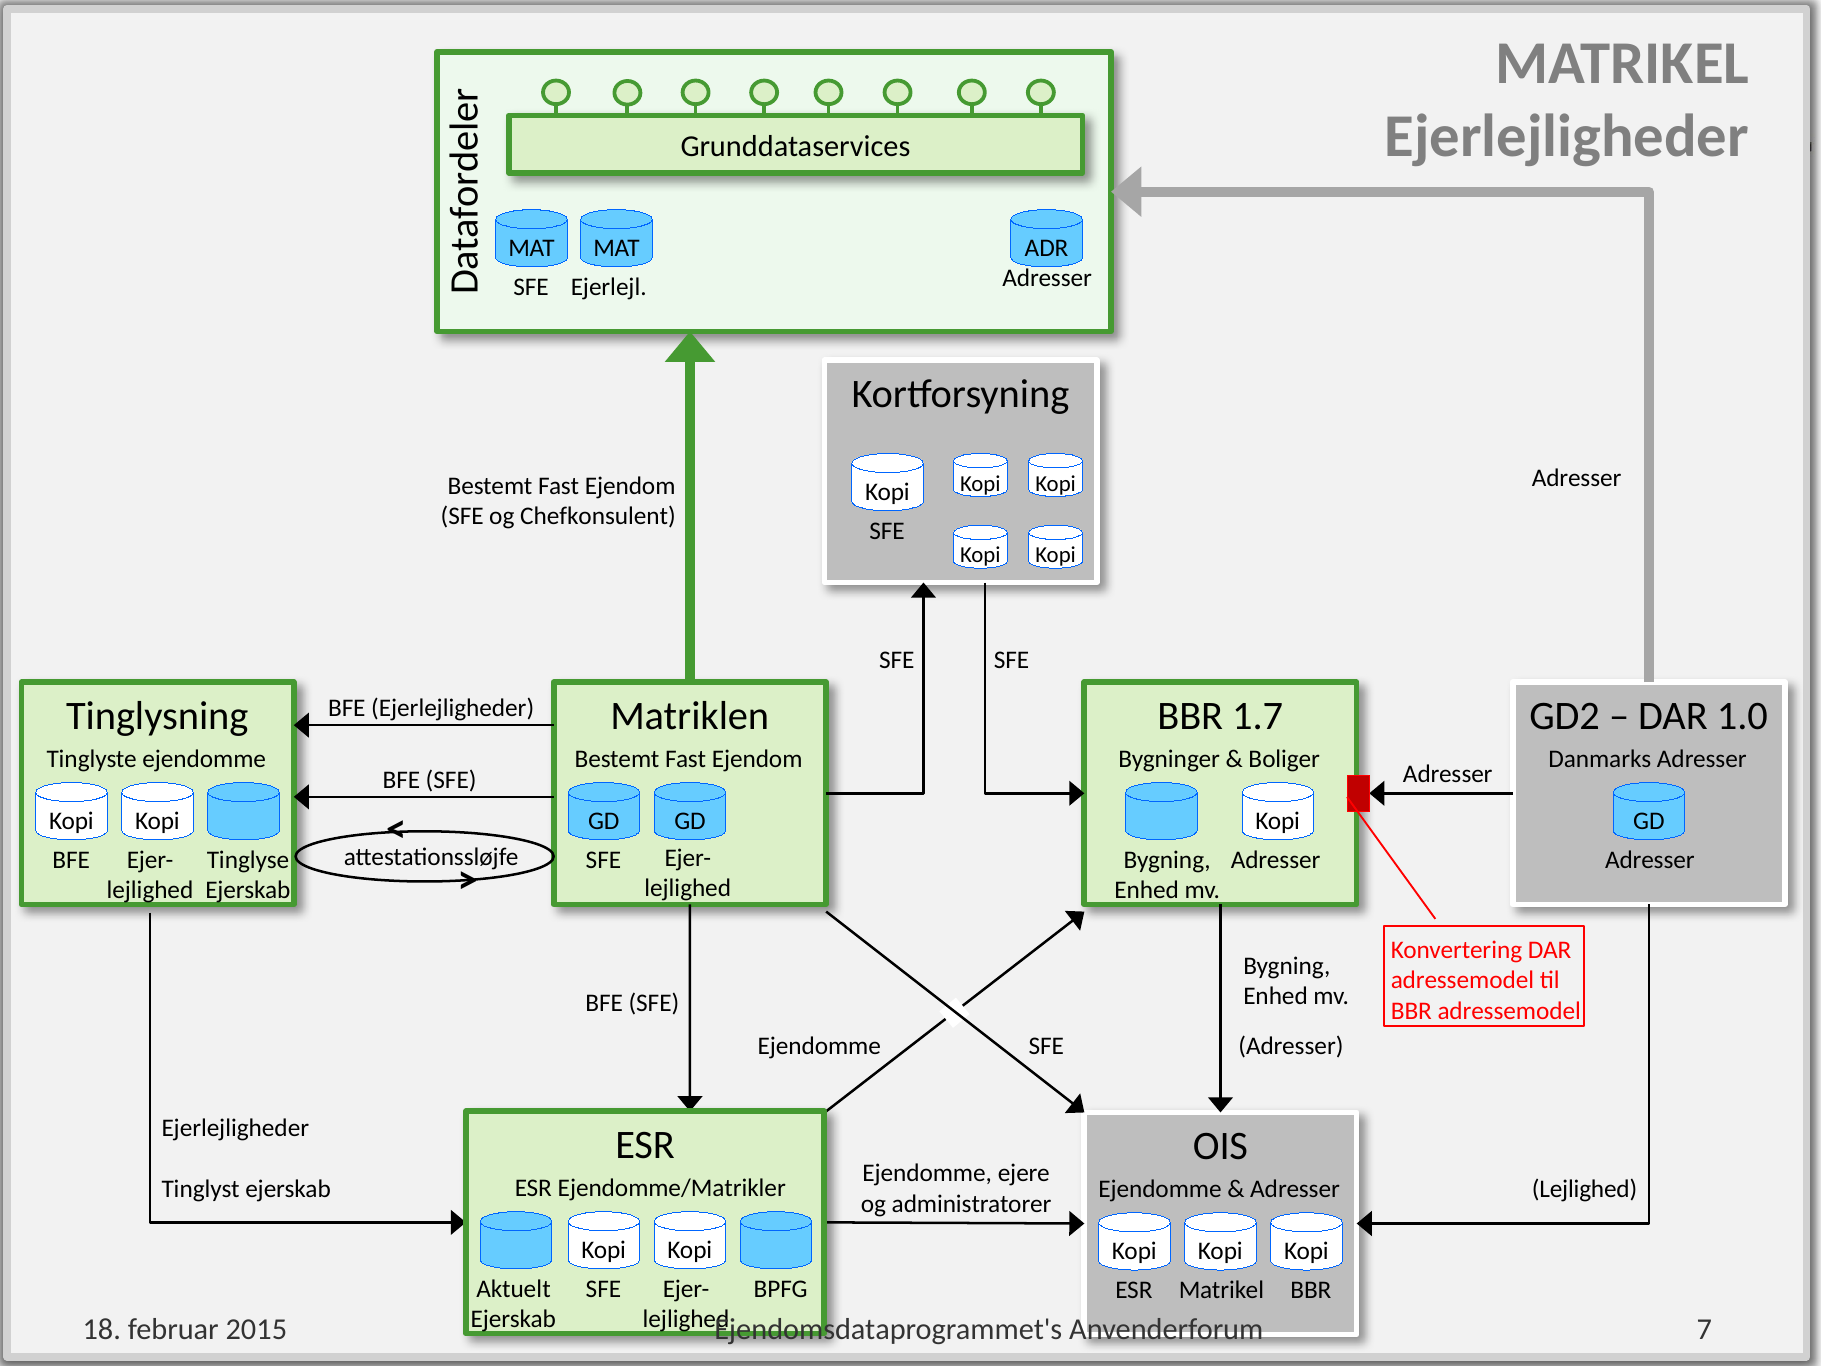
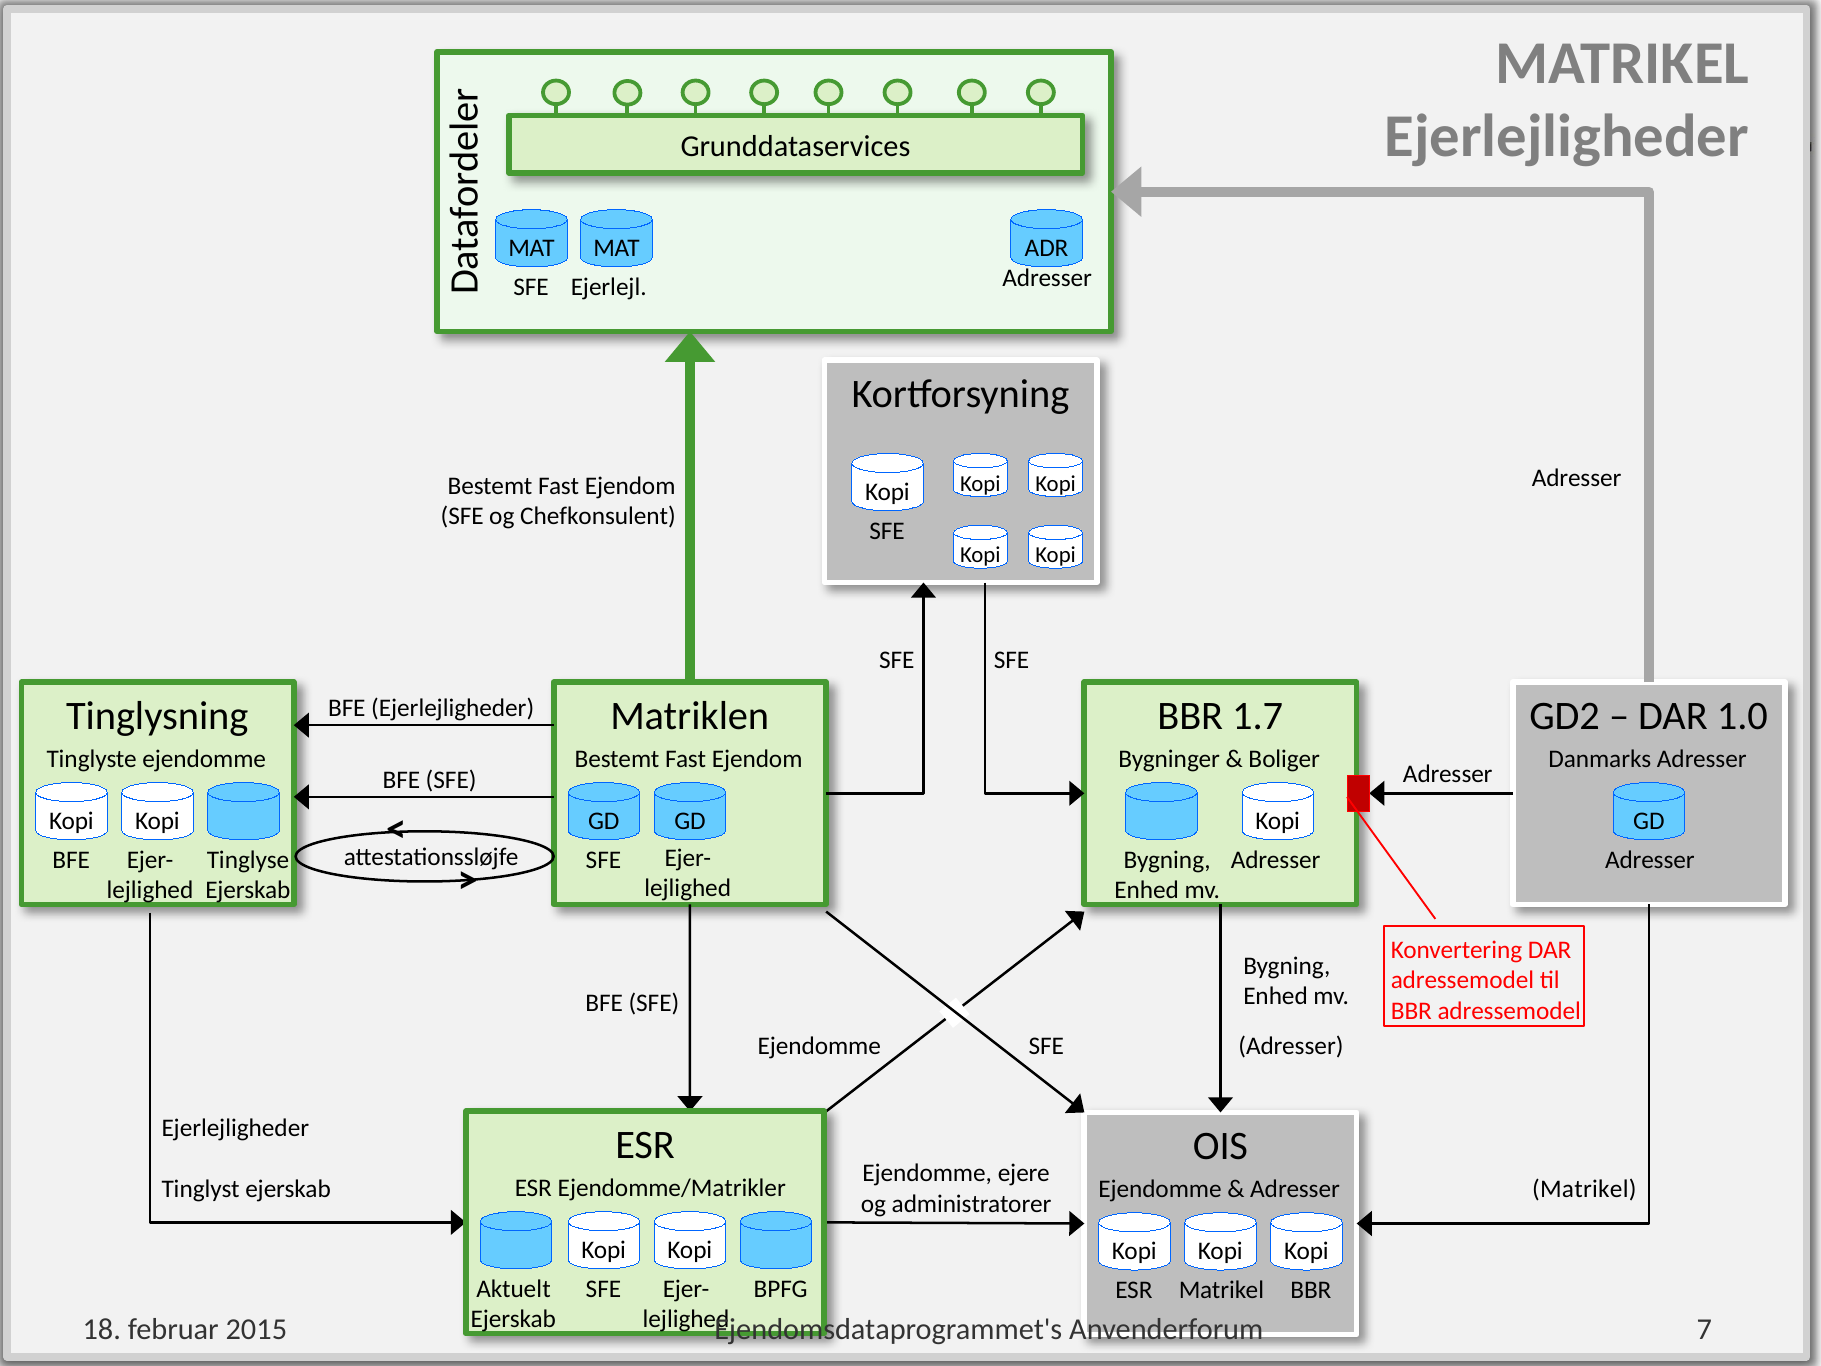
Lejlighed: Lejlighed -> Matrikel (1584, 1189)
